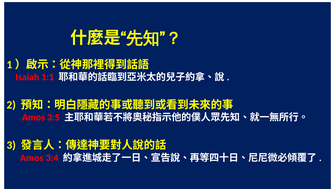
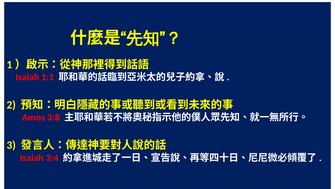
3:5: 3:5 -> 3:8 (53, 117)
Amos: Amos -> Isaiah (32, 157)
